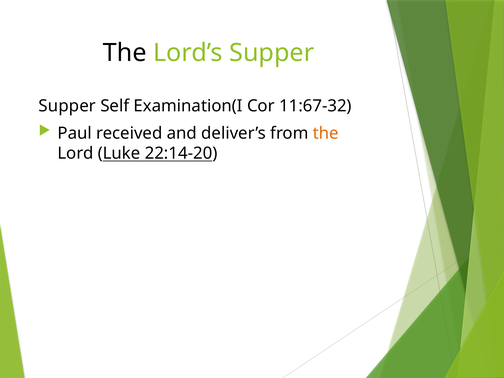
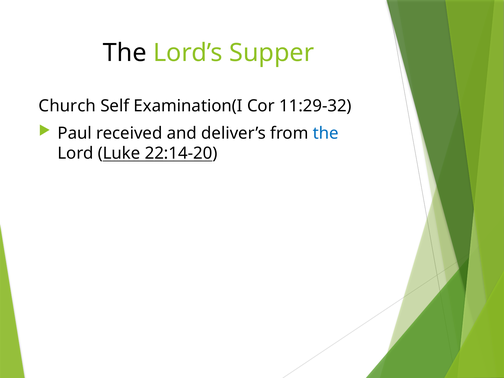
Supper: Supper -> Church (67, 106)
11:67-32: 11:67-32 -> 11:29-32 (315, 106)
the colour: orange -> blue (326, 133)
